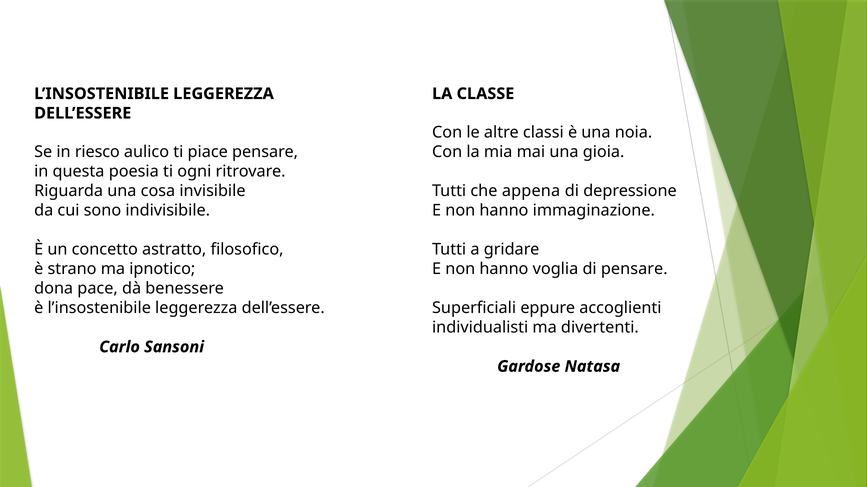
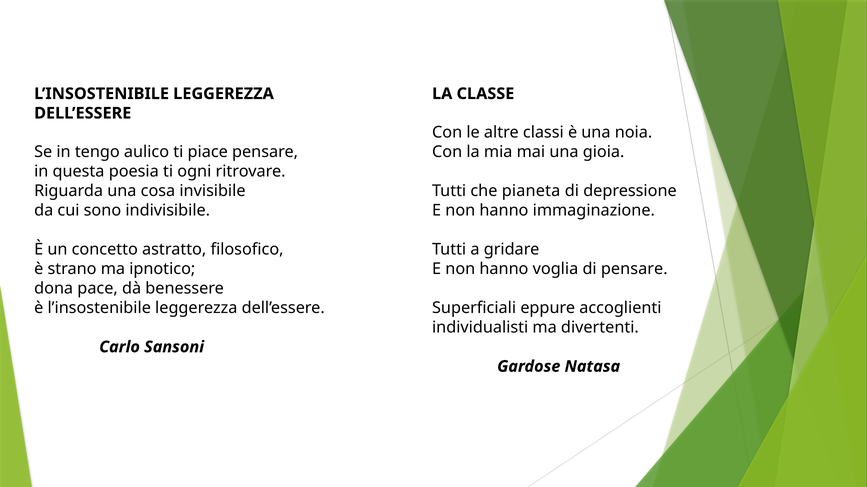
riesco: riesco -> tengo (97, 152)
appena: appena -> pianeta (531, 191)
